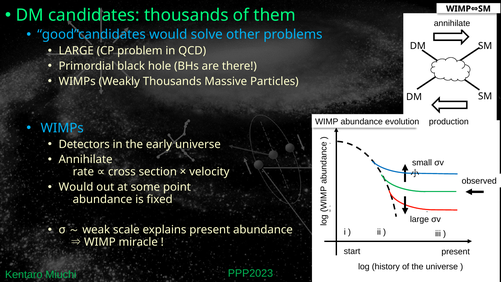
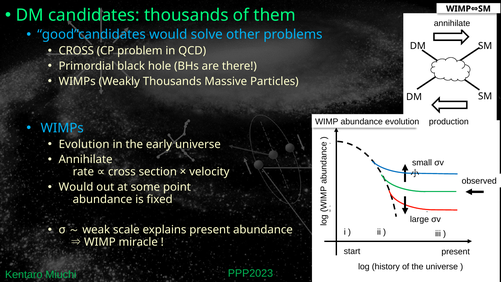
LARGE: LARGE -> CROSS (76, 51)
Detectors: Detectors -> Evolution (84, 144)
